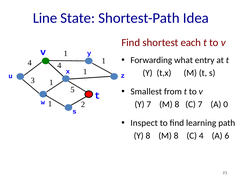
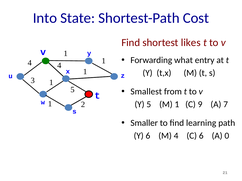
Line: Line -> Into (45, 18)
Idea: Idea -> Cost (196, 18)
each: each -> likes (191, 43)
Y 7: 7 -> 5 (149, 105)
8: 8 -> 1 (177, 105)
C 7: 7 -> 9 (200, 105)
0: 0 -> 7 (226, 105)
Inspect: Inspect -> Smaller (144, 123)
Y 8: 8 -> 6 (148, 136)
8: 8 -> 4 (176, 136)
C 4: 4 -> 6 (201, 136)
6: 6 -> 0 (227, 136)
